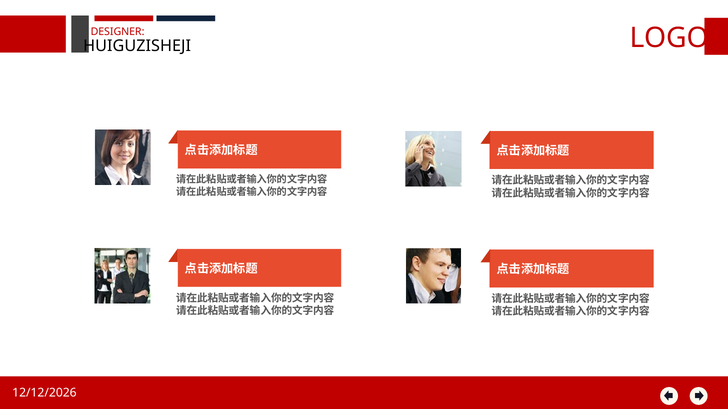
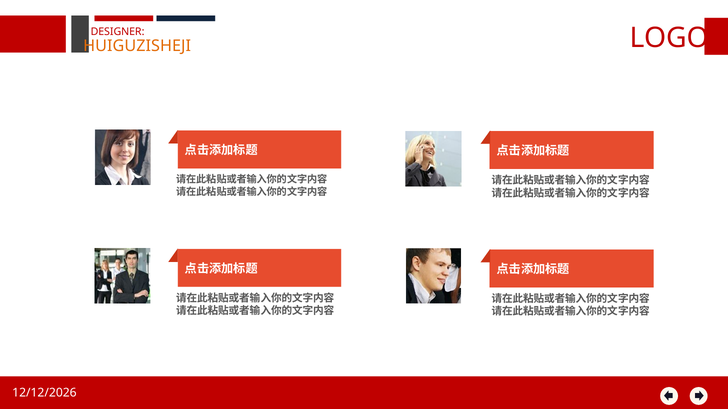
HUIGUZISHEJI colour: black -> orange (137, 46)
